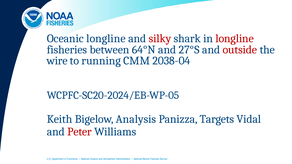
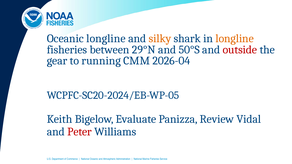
silky colour: red -> orange (160, 39)
longline colour: red -> orange (235, 39)
64°N: 64°N -> 29°N (144, 50)
27°S: 27°S -> 50°S (189, 50)
wire: wire -> gear (57, 61)
2038-04: 2038-04 -> 2026-04 (171, 61)
Analysis: Analysis -> Evaluate (136, 119)
Targets: Targets -> Review (217, 119)
